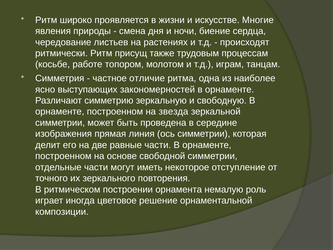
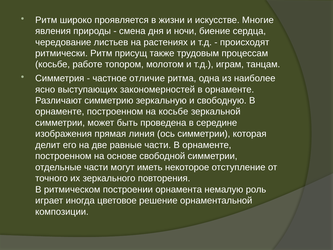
на звезда: звезда -> косьбе (173, 112)
